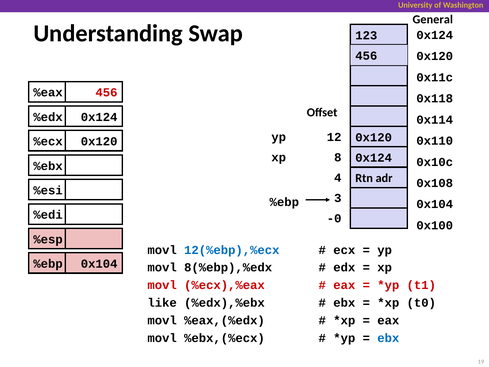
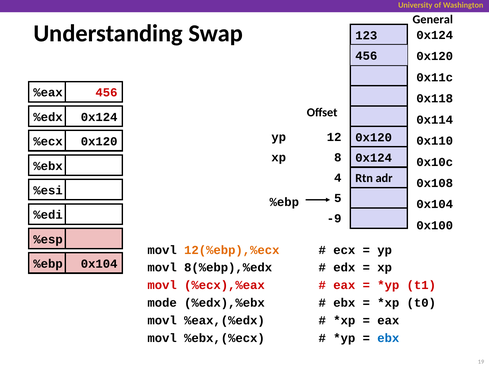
3: 3 -> 5 (338, 198)
-0: -0 -> -9 (334, 218)
12(%ebp),%ecx colour: blue -> orange (232, 250)
like: like -> mode (162, 303)
